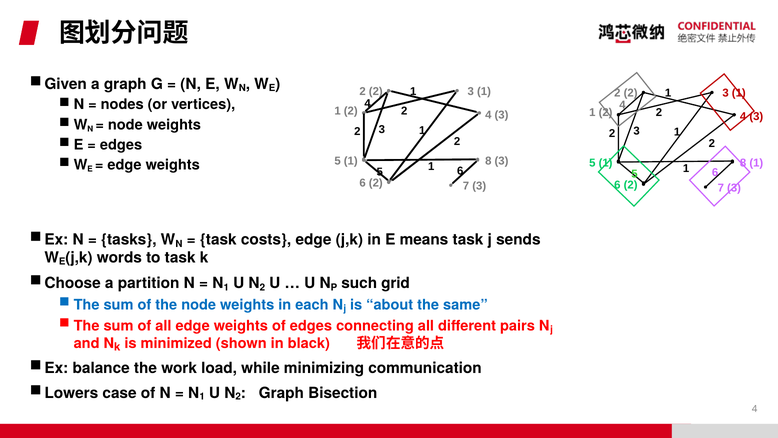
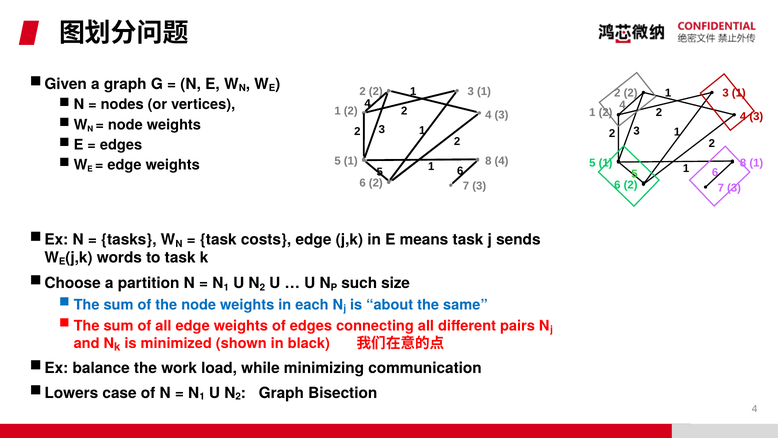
8 3: 3 -> 4 (502, 161)
grid: grid -> size (396, 283)
